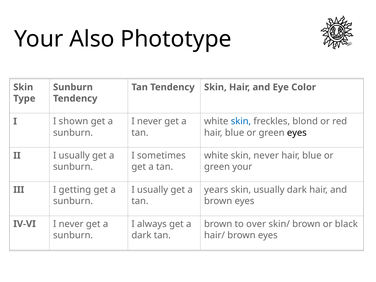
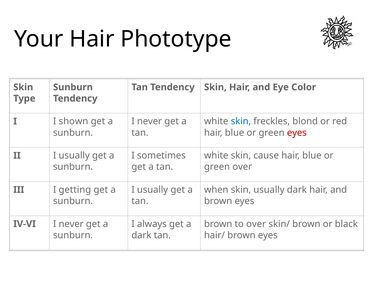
Your Also: Also -> Hair (92, 39)
eyes colour: black -> red (297, 133)
skin never: never -> cause (266, 156)
green your: your -> over (242, 167)
years: years -> when (216, 190)
